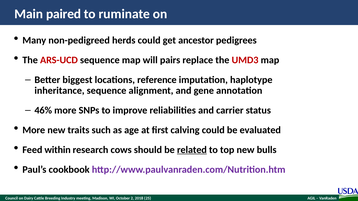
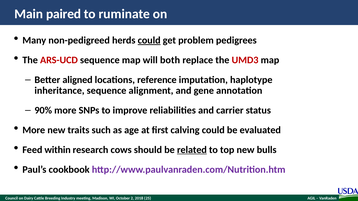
could underline: none -> present (149, 40)
ancestor: ancestor -> problem (196, 40)
pairs: pairs -> both (170, 60)
biggest: biggest -> aligned (78, 80)
46%: 46% -> 90% (43, 110)
